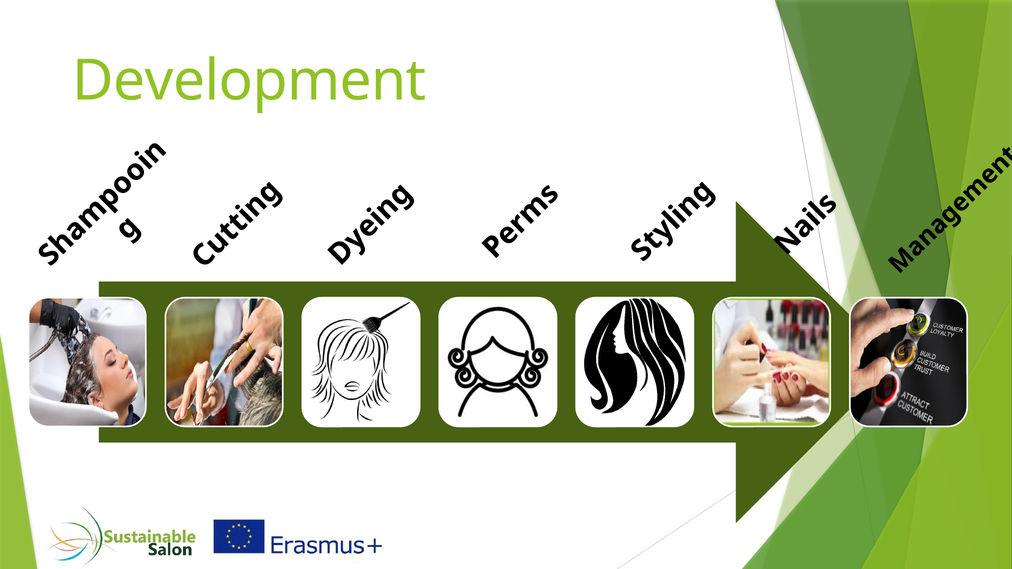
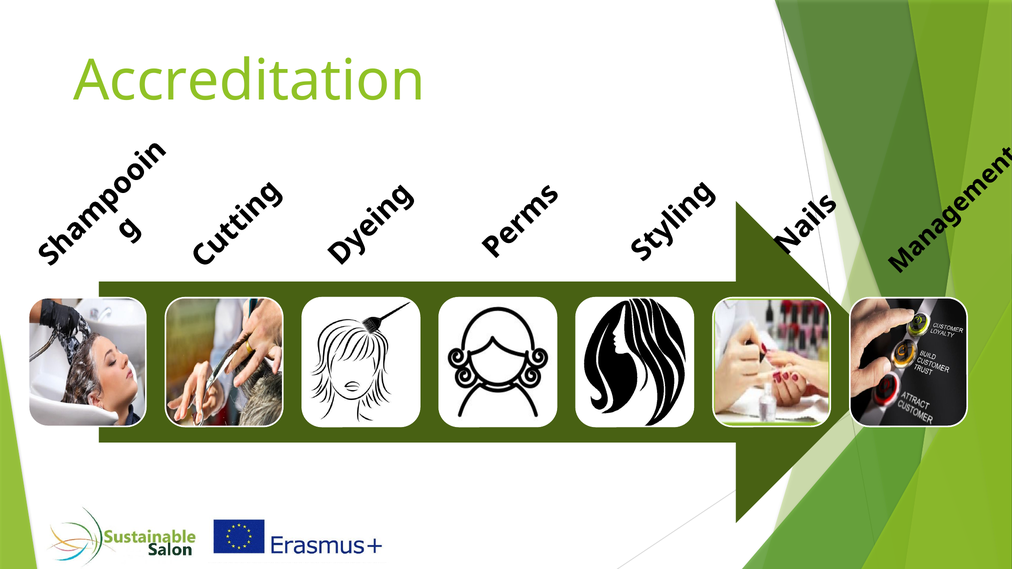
Development: Development -> Accreditation (249, 81)
